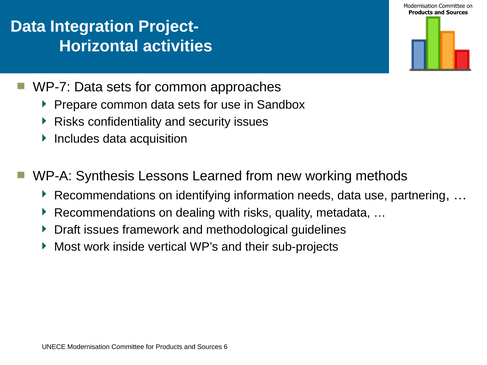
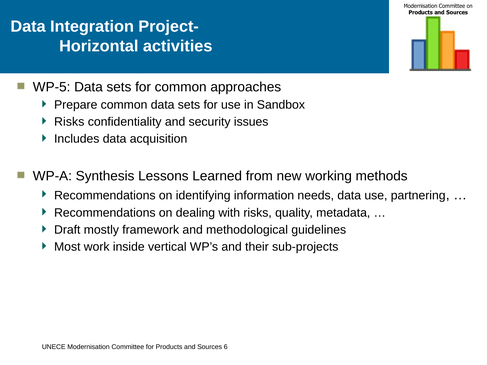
WP-7: WP-7 -> WP-5 (52, 87)
Draft issues: issues -> mostly (101, 230)
